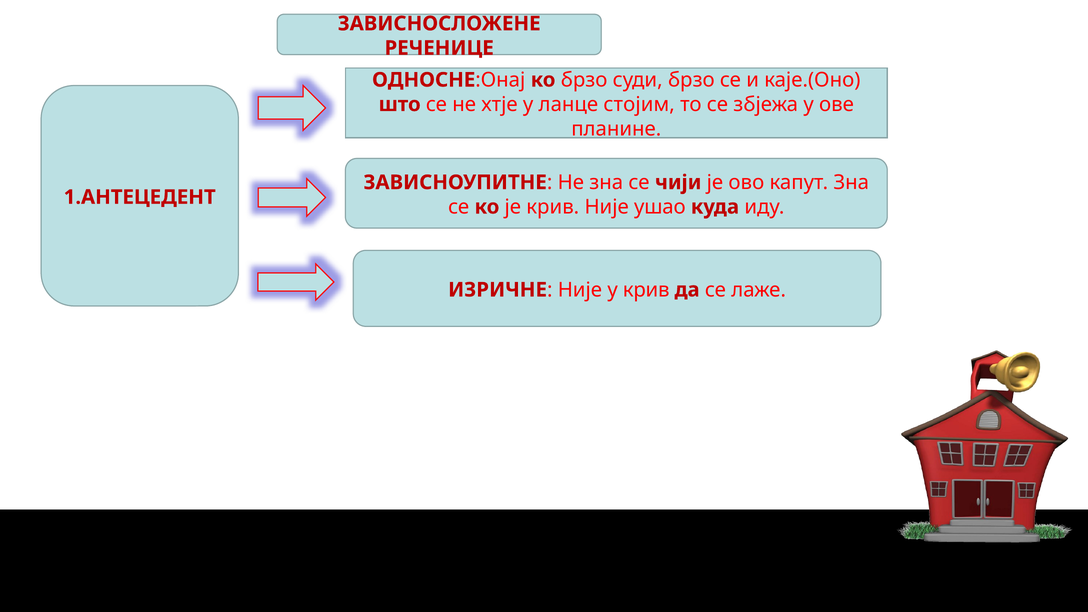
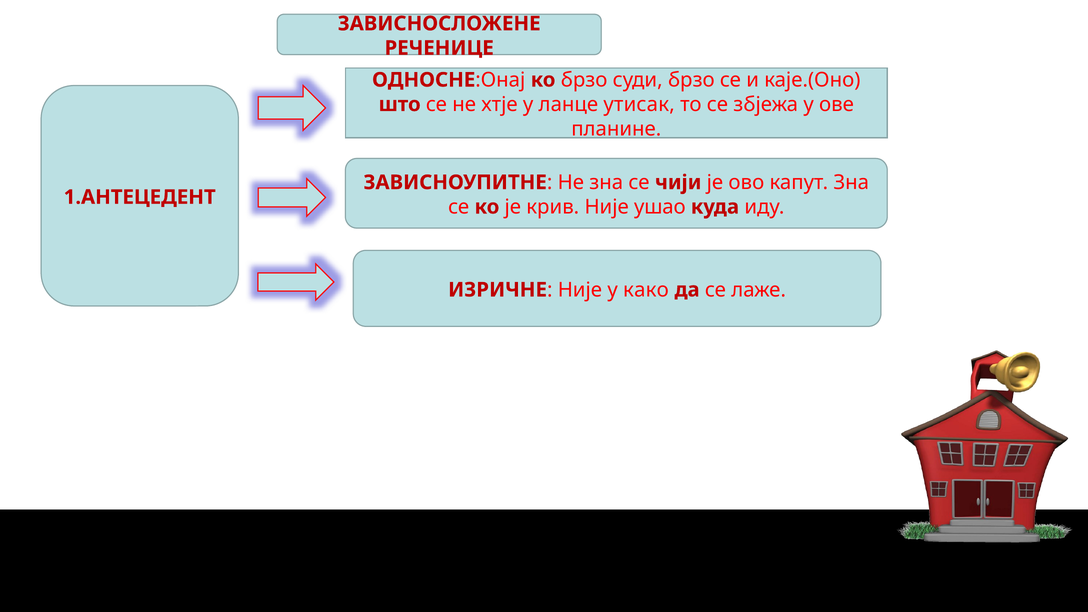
стојим: стојим -> утисак (639, 104)
у крив: крив -> како (646, 290)
